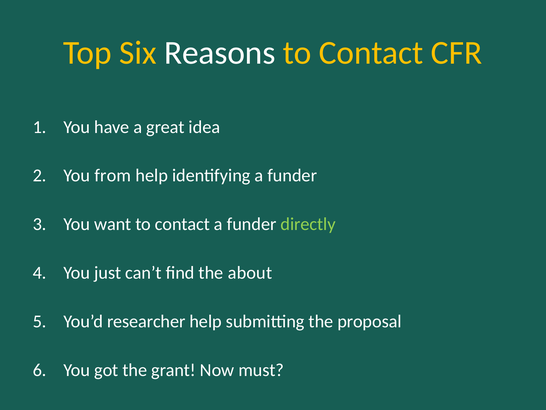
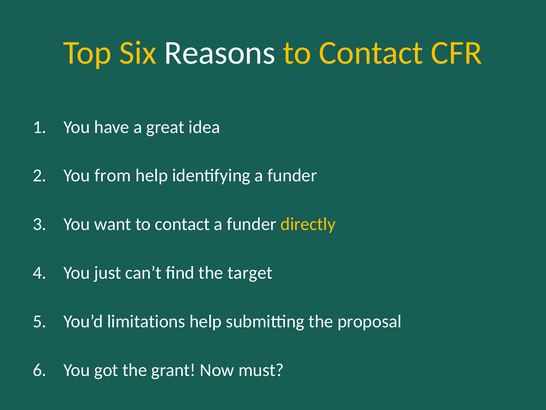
directly colour: light green -> yellow (308, 224)
about: about -> target (250, 272)
researcher: researcher -> limitations (146, 321)
